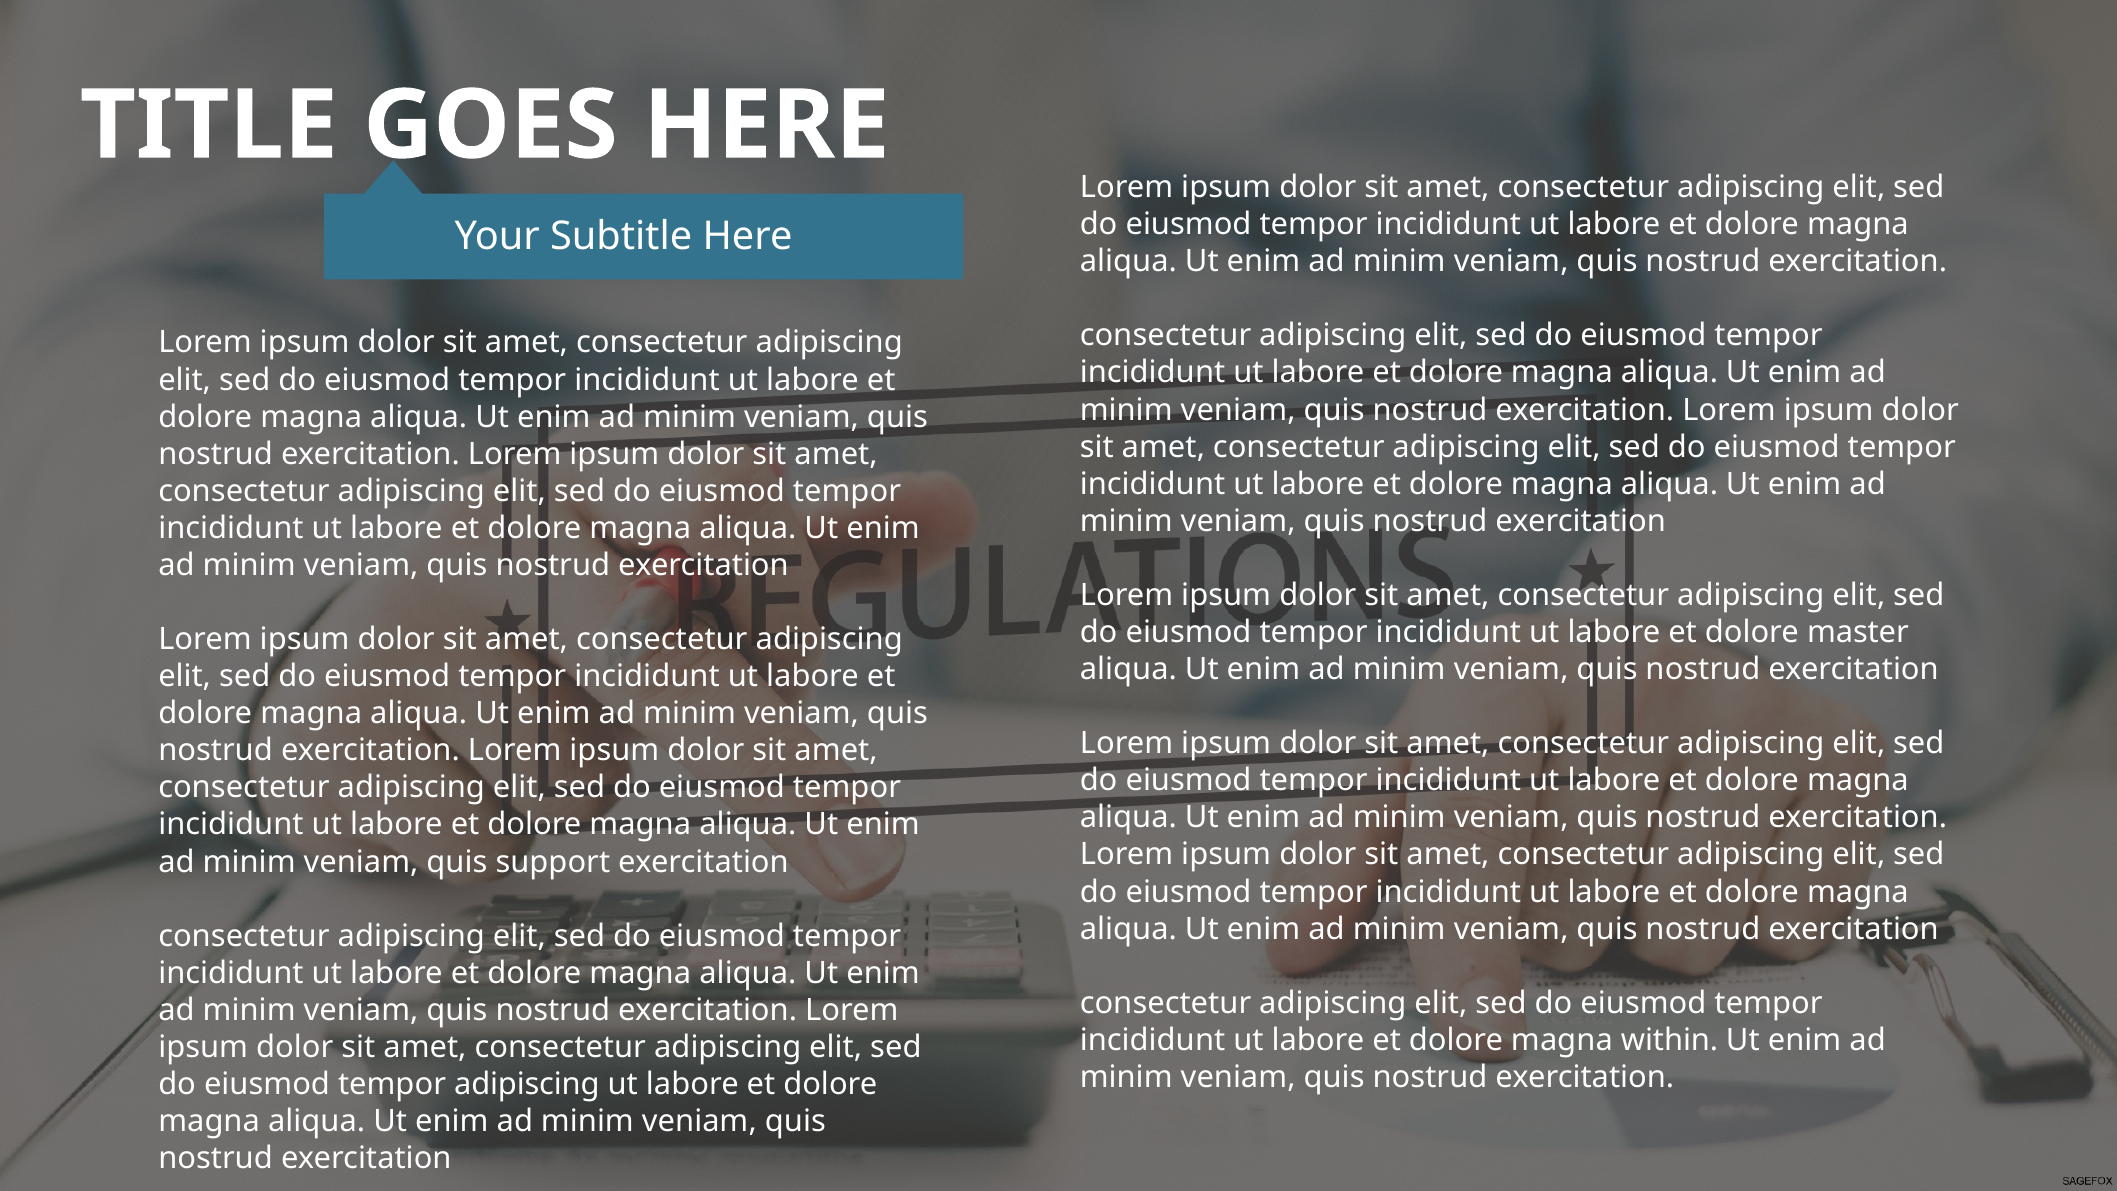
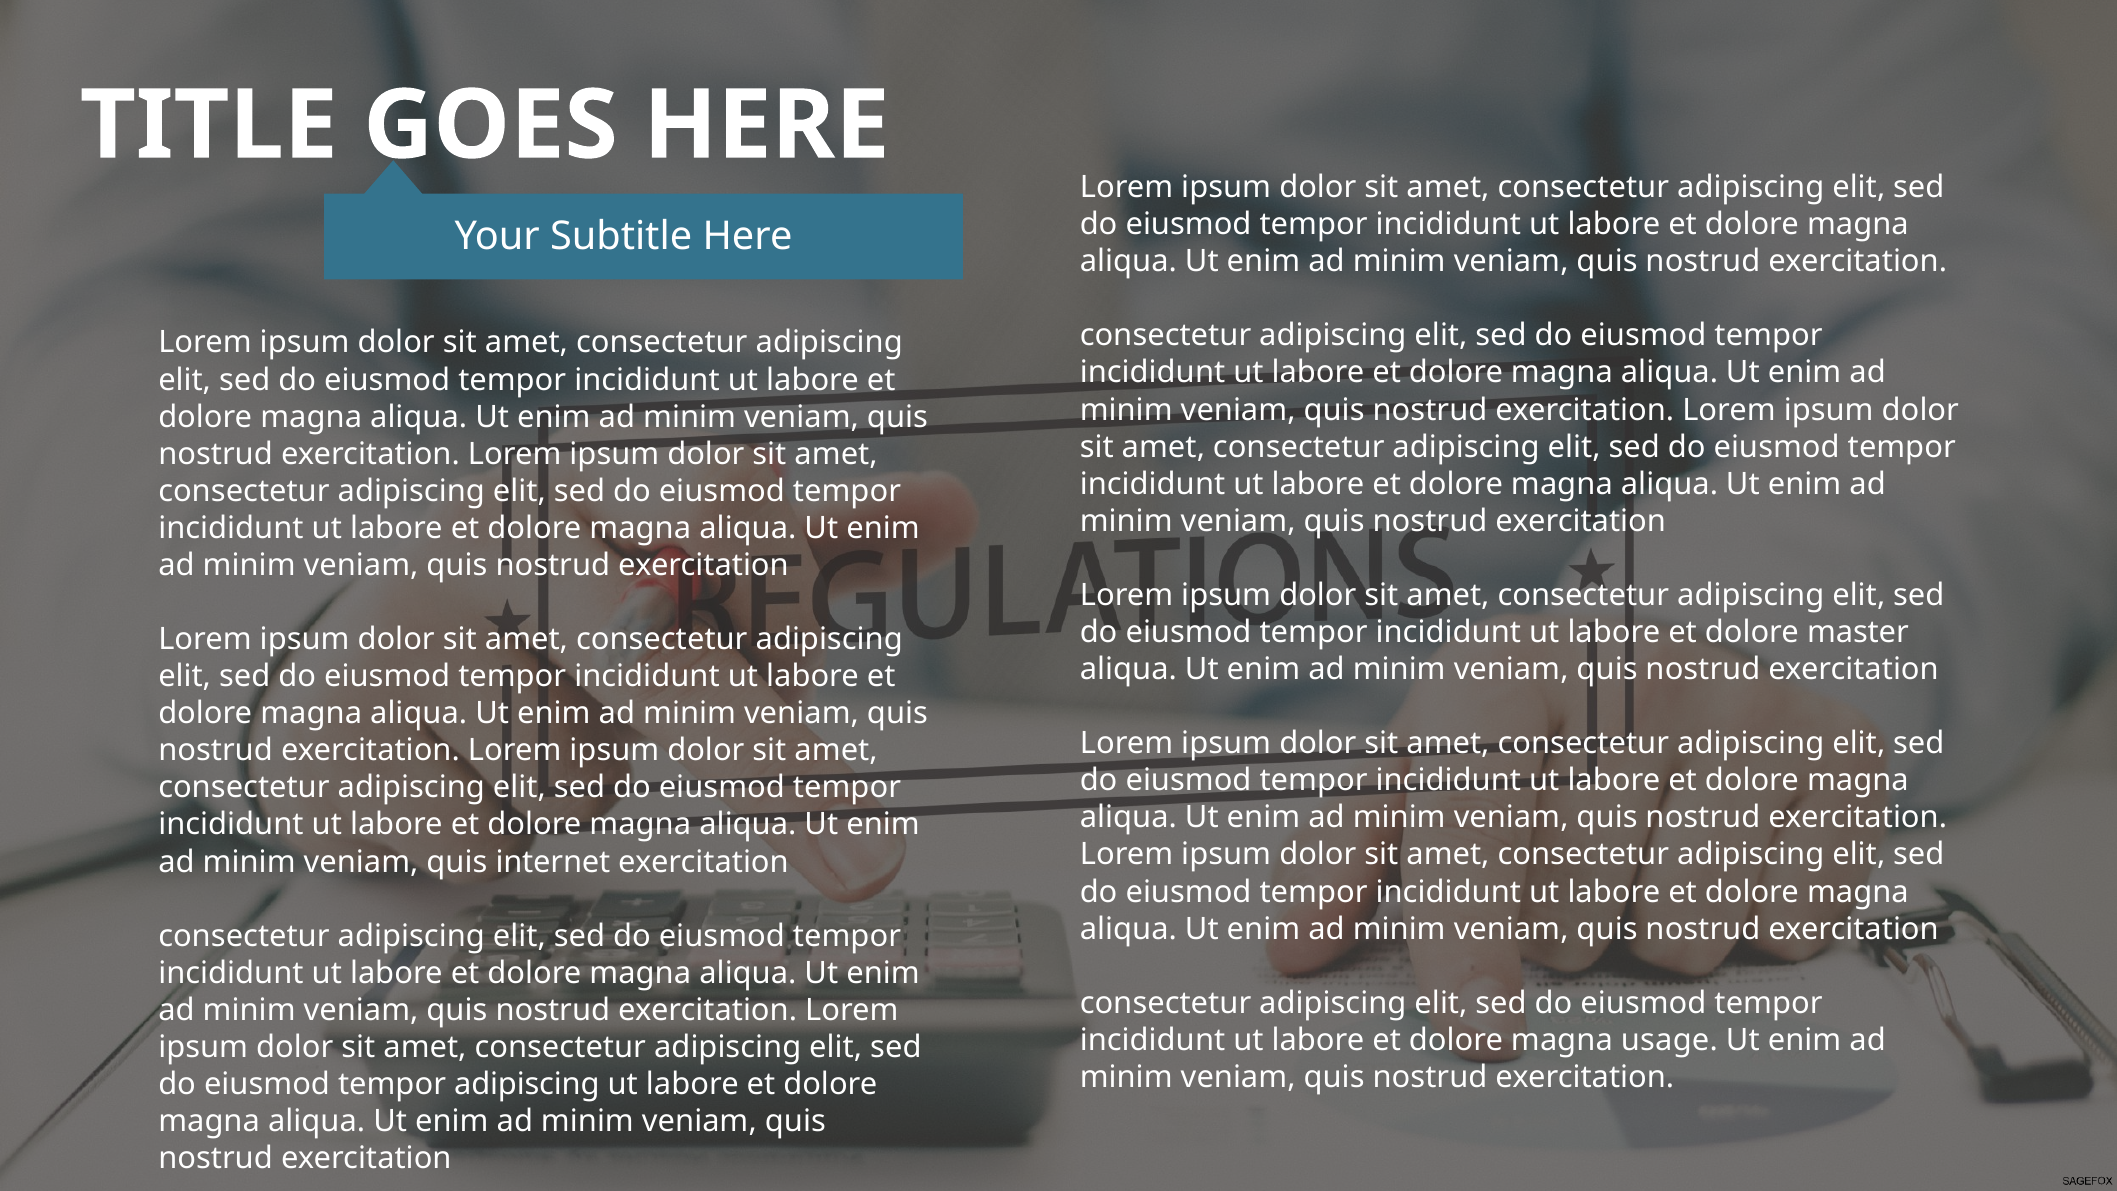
support: support -> internet (553, 862)
within: within -> usage (1669, 1040)
